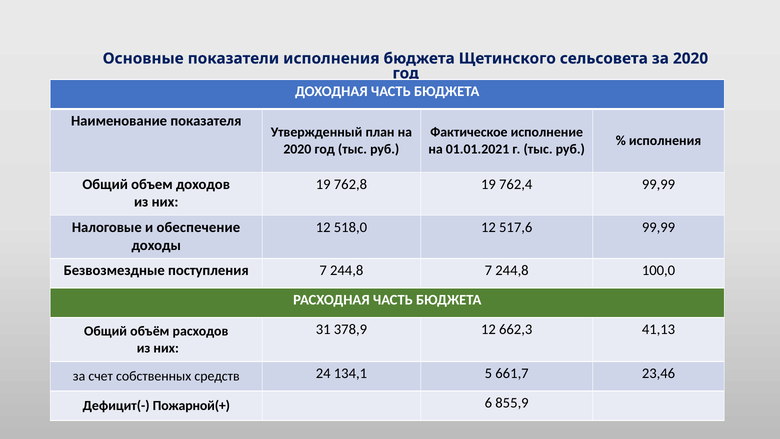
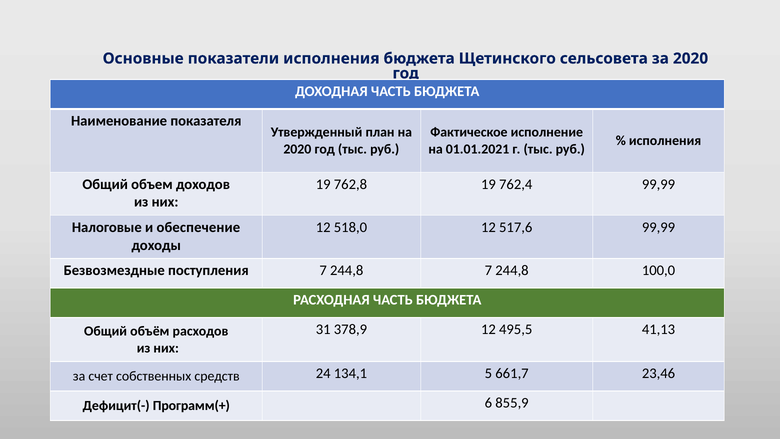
662,3: 662,3 -> 495,5 (516, 329)
Пожарной(+: Пожарной(+ -> Программ(+ (191, 406)
